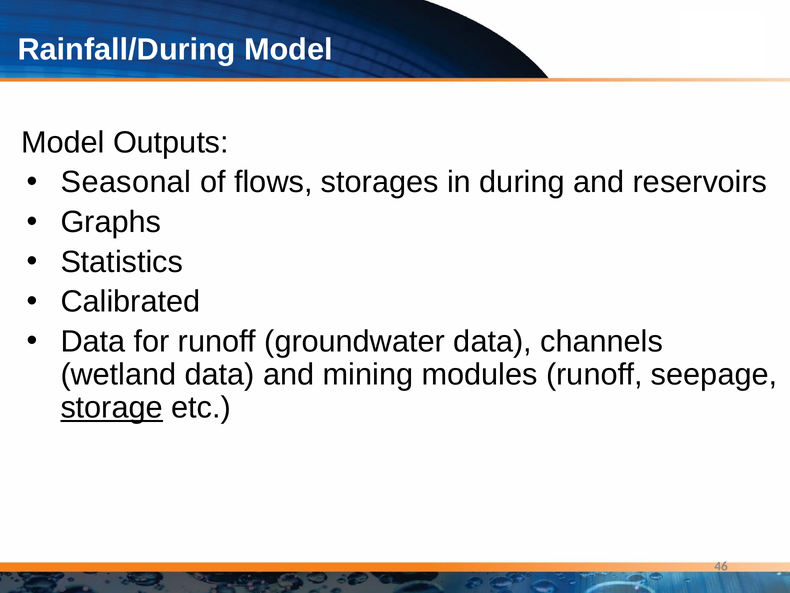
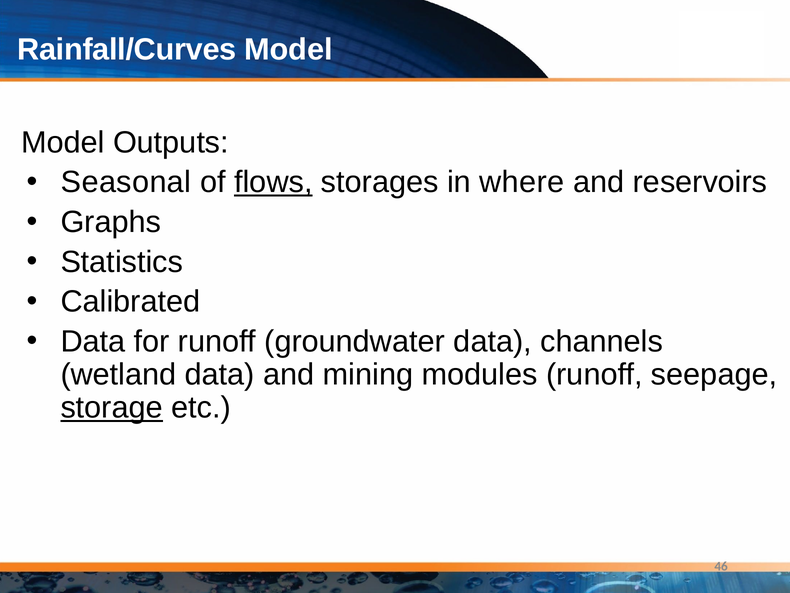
Rainfall/During: Rainfall/During -> Rainfall/Curves (127, 50)
flows underline: none -> present (273, 182)
during: during -> where (522, 182)
